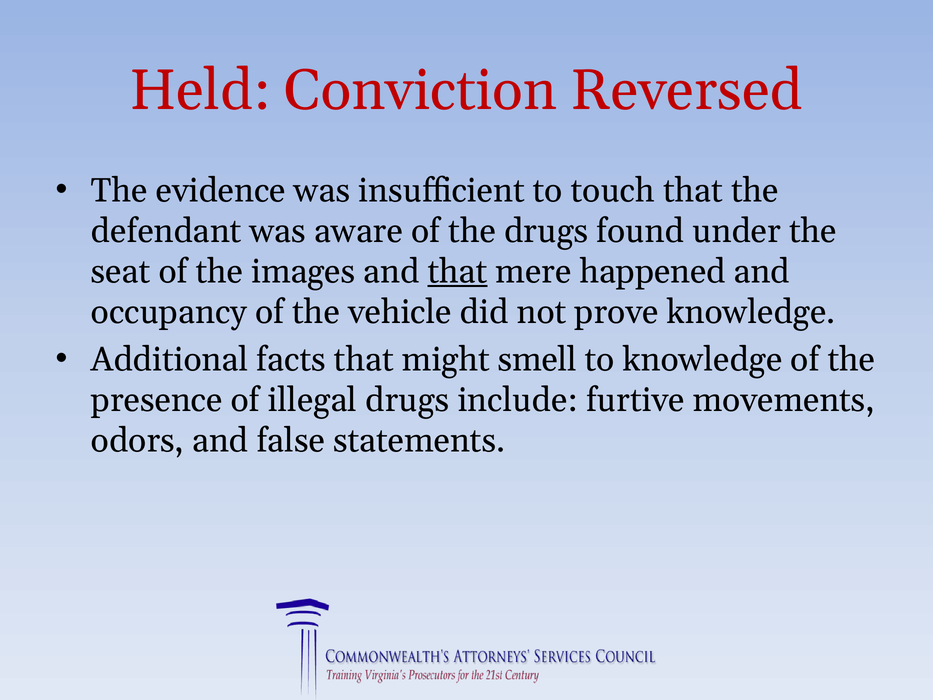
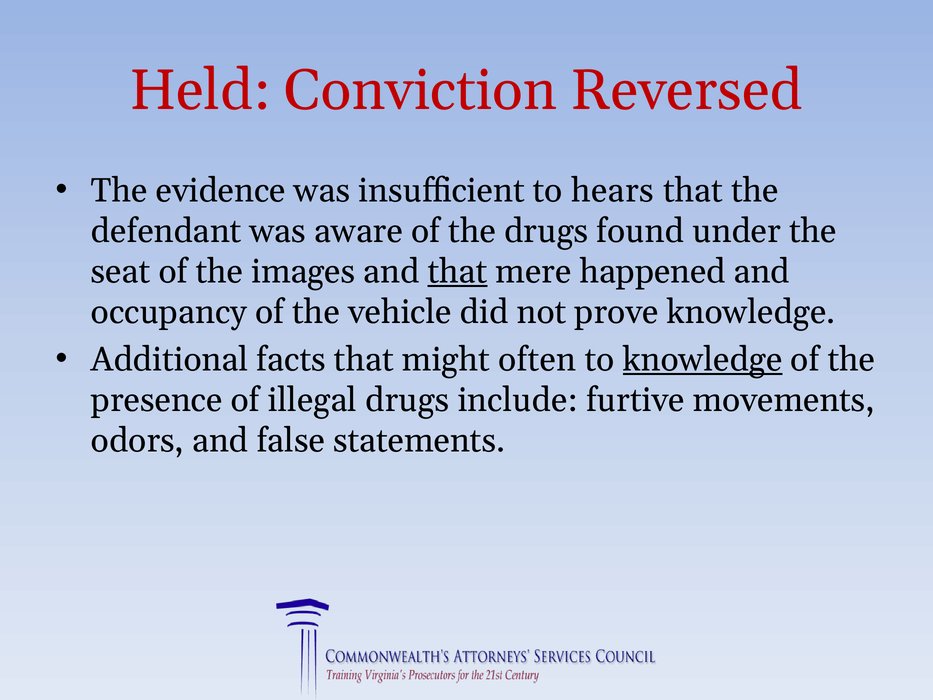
touch: touch -> hears (613, 191)
smell: smell -> often (537, 359)
knowledge underline: none -> present (703, 359)
